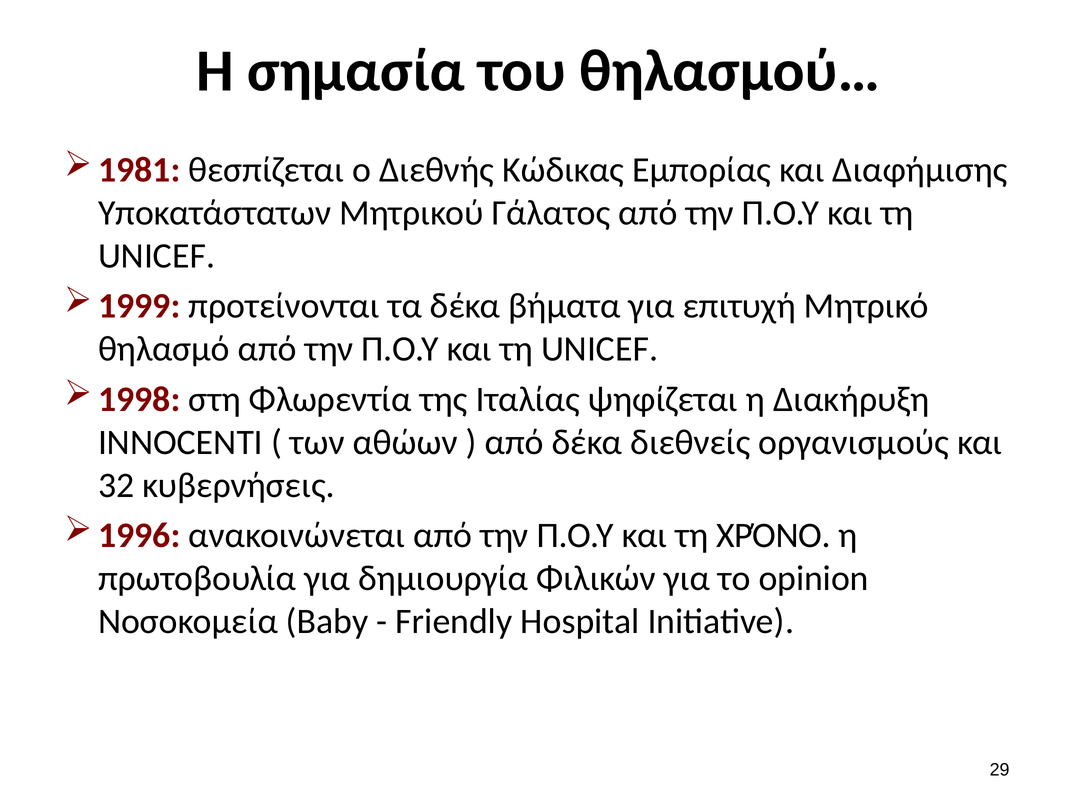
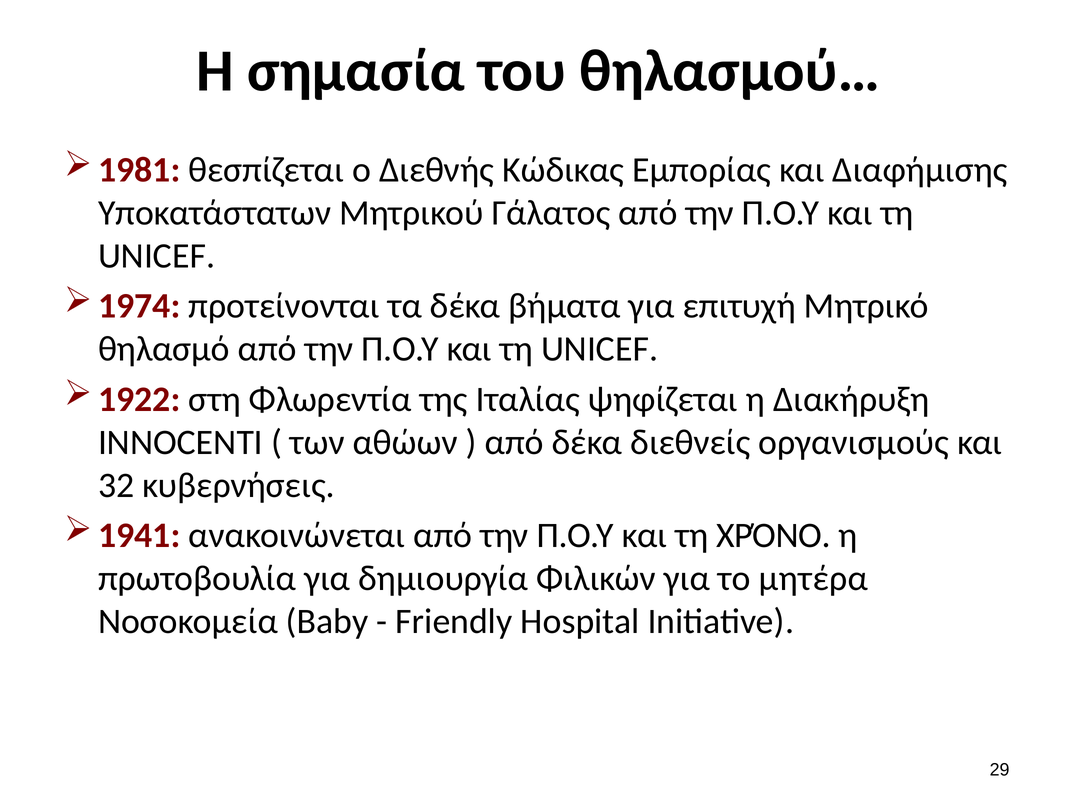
1999: 1999 -> 1974 (139, 306)
1998: 1998 -> 1922 (139, 399)
1996: 1996 -> 1941 (139, 535)
opinion: opinion -> μητέρα (813, 578)
